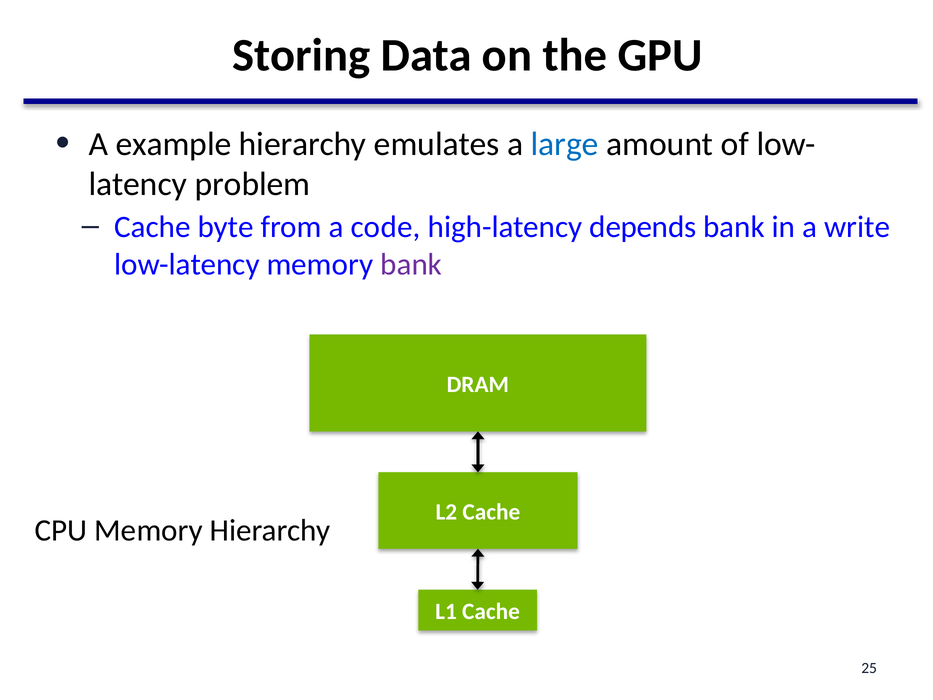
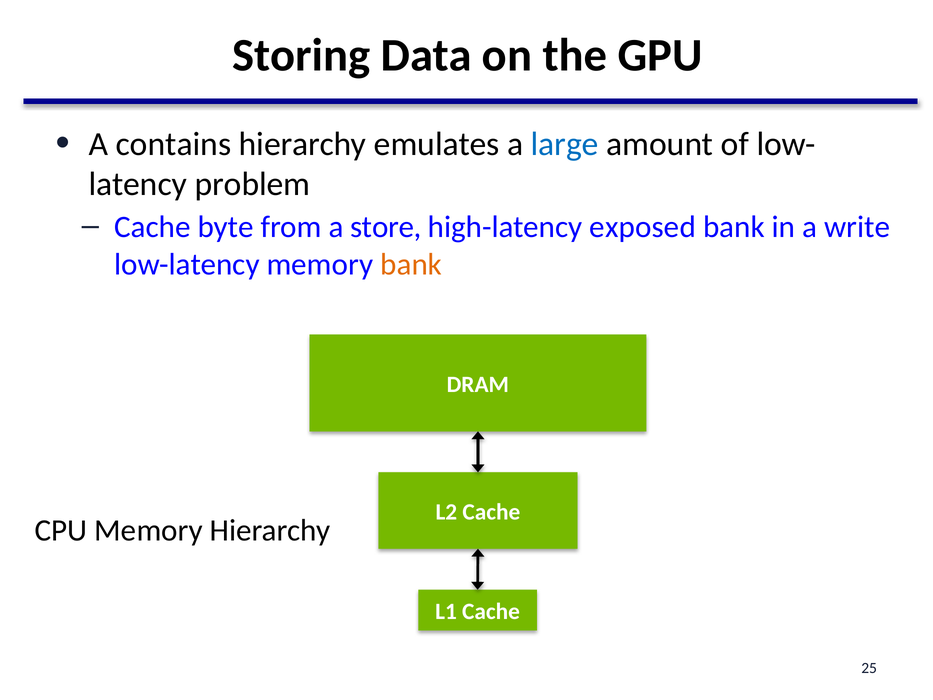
example: example -> contains (173, 144)
code: code -> store (386, 227)
depends: depends -> exposed (643, 227)
bank colour: purple -> orange (411, 264)
